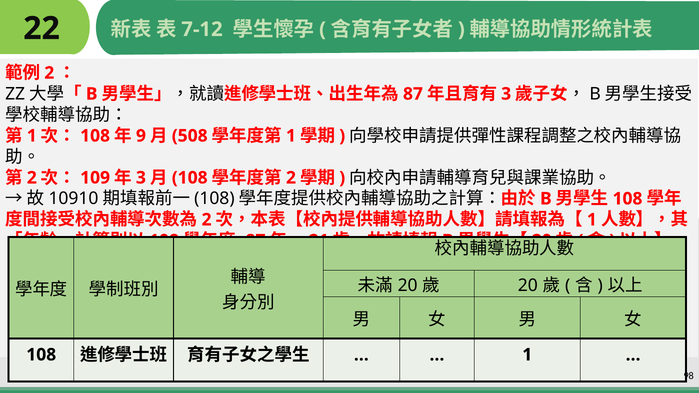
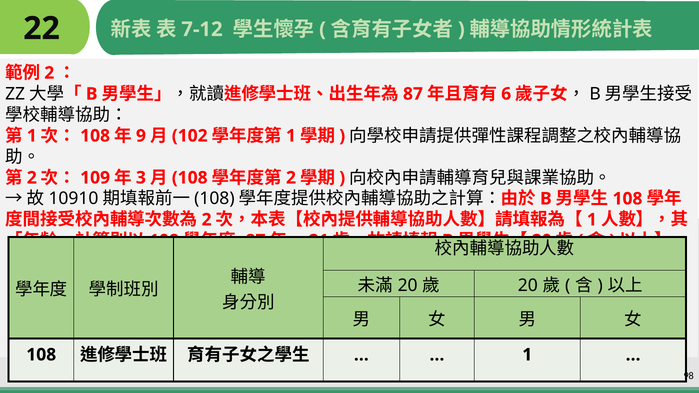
3: 3 -> 6 (506, 94)
508: 508 -> 102 (190, 136)
